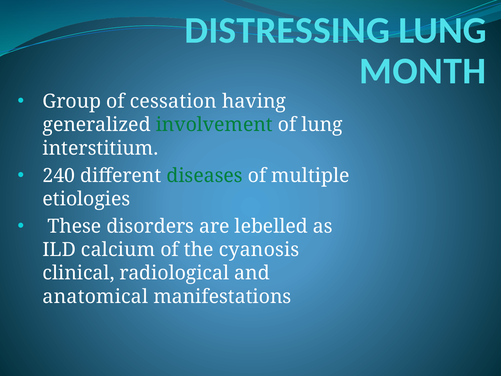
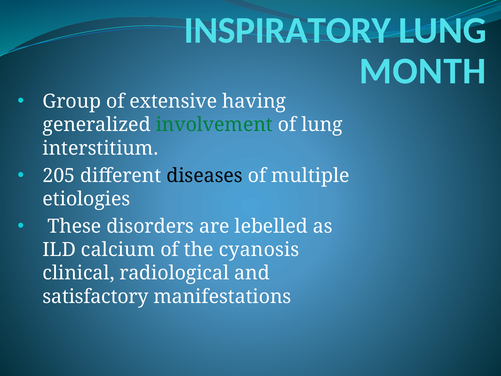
DISTRESSING: DISTRESSING -> INSPIRATORY (288, 31)
cessation: cessation -> extensive (173, 101)
240: 240 -> 205 (59, 176)
diseases colour: green -> black (205, 176)
anatomical: anatomical -> satisfactory (96, 296)
